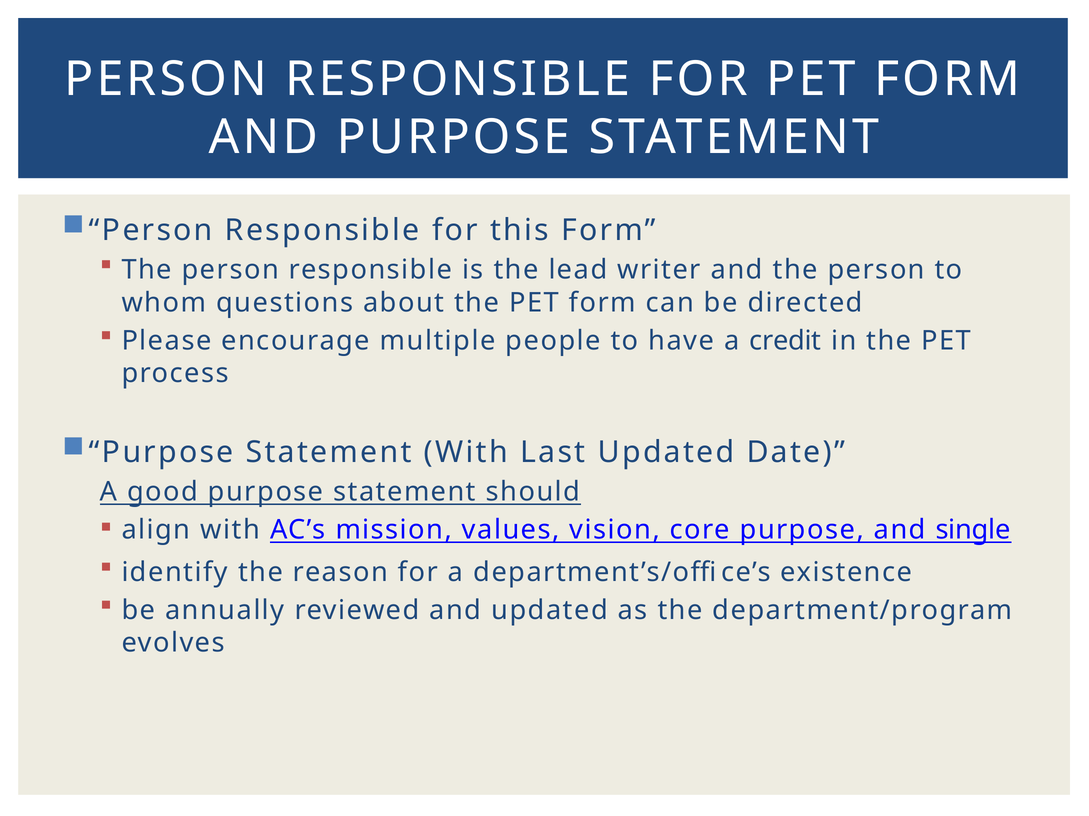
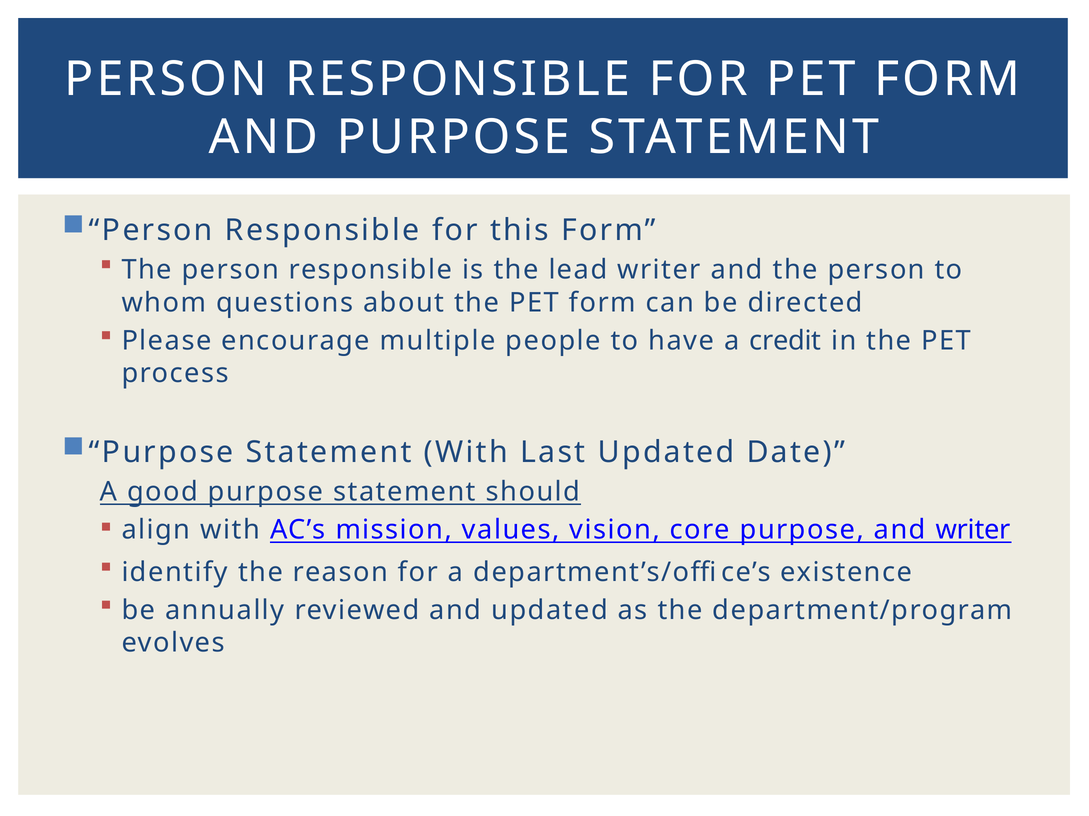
and single: single -> writer (973, 530)
